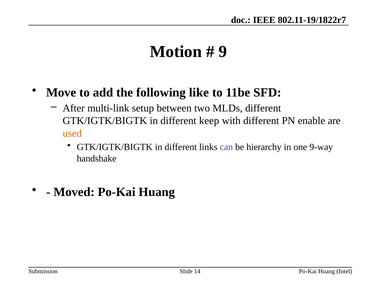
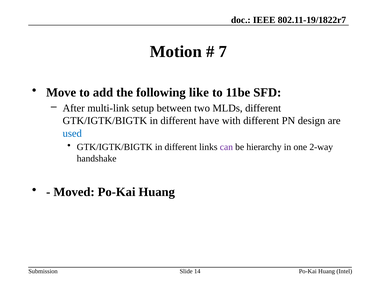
9: 9 -> 7 (223, 51)
keep: keep -> have (209, 121)
enable: enable -> design (311, 121)
used colour: orange -> blue (72, 133)
9-way: 9-way -> 2-way (321, 147)
